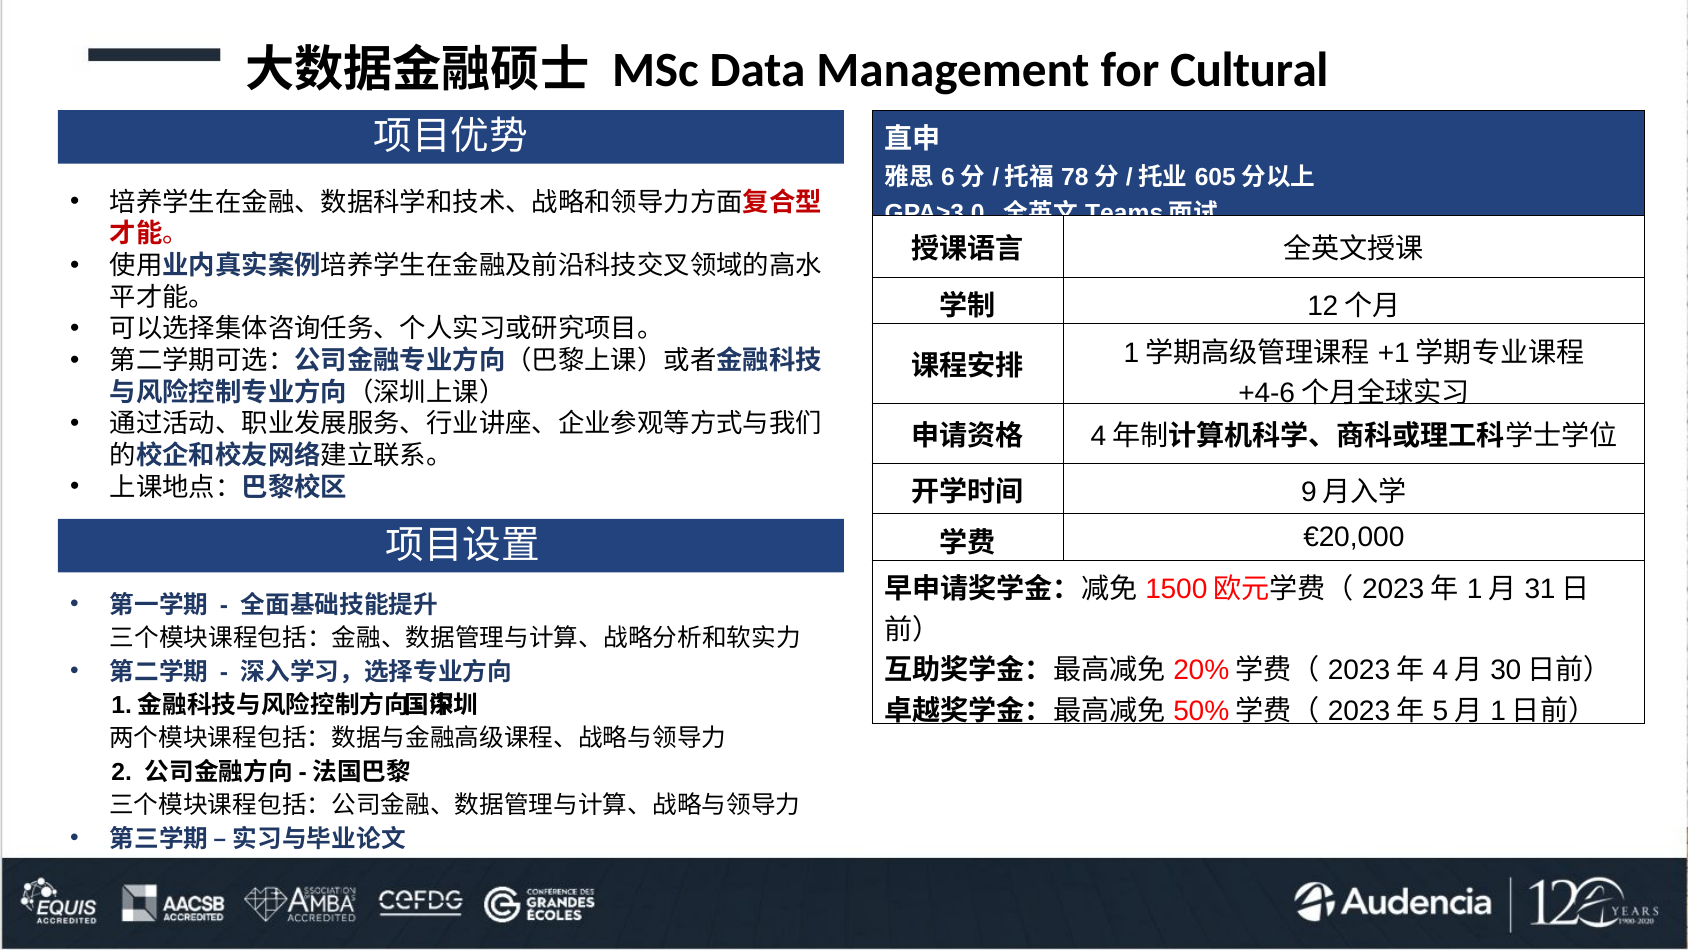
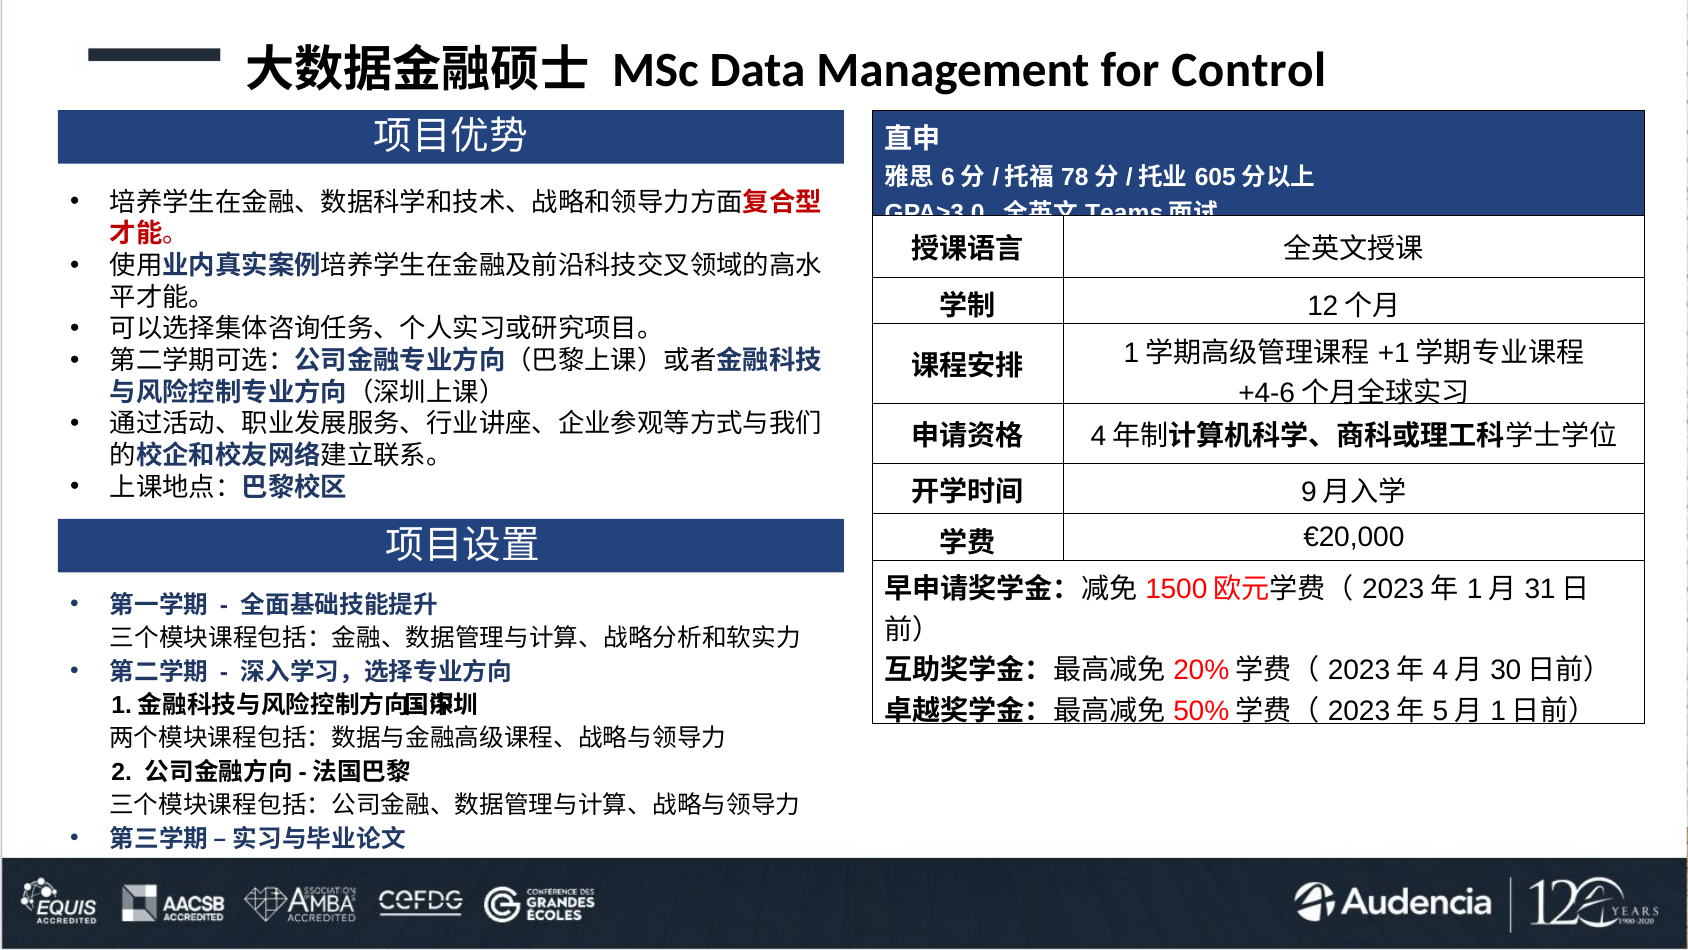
Cultural: Cultural -> Control (1249, 70)
